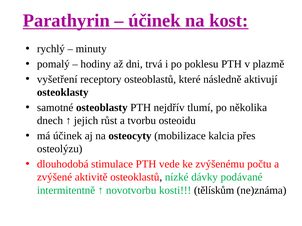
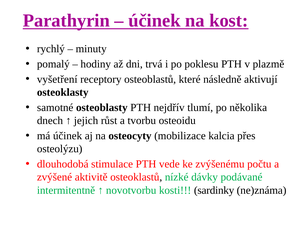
tělískům: tělískům -> sardinky (214, 191)
